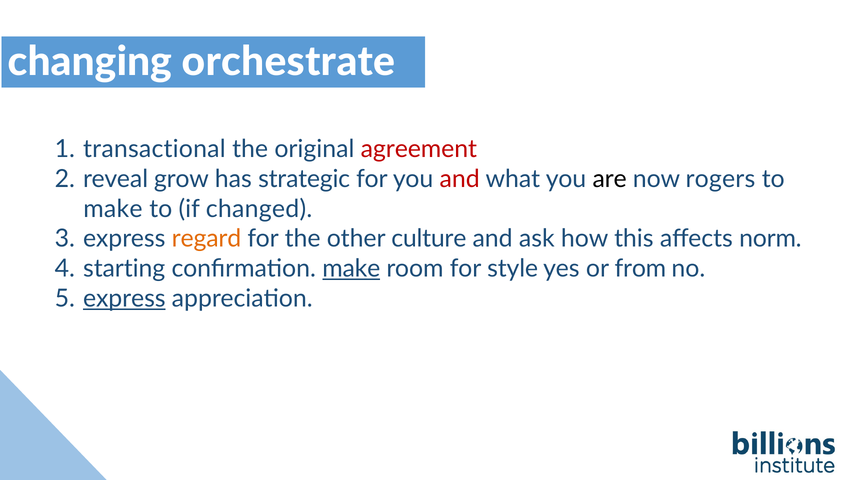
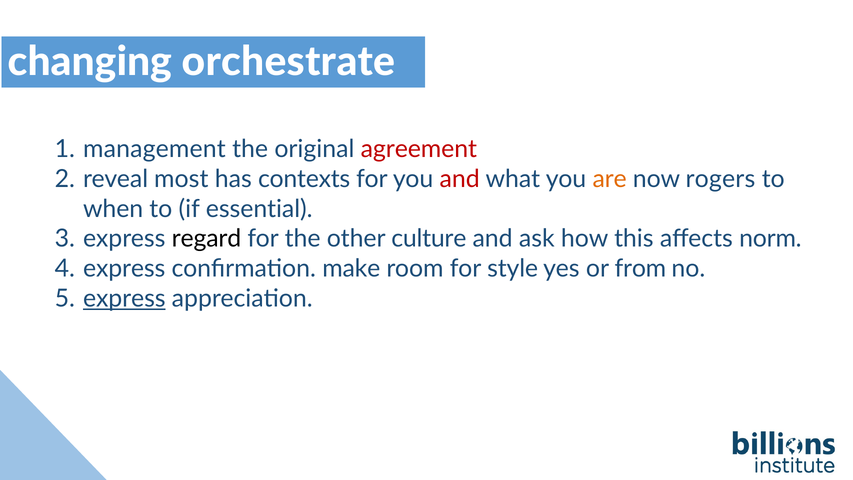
transactional: transactional -> management (154, 149)
grow: grow -> most (181, 179)
strategic: strategic -> contexts (304, 179)
are colour: black -> orange (610, 179)
make: make -> when (113, 209)
changed: changed -> essential (259, 209)
regard colour: orange -> black (206, 239)
starting: starting -> express (124, 269)
make underline: present -> none (351, 269)
